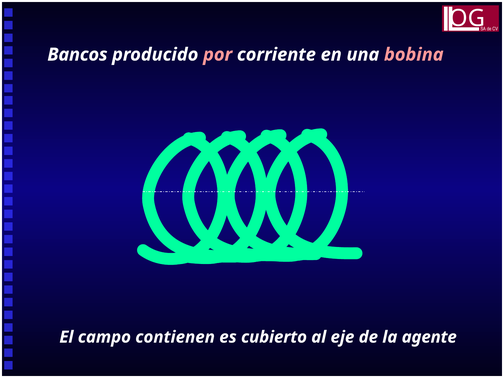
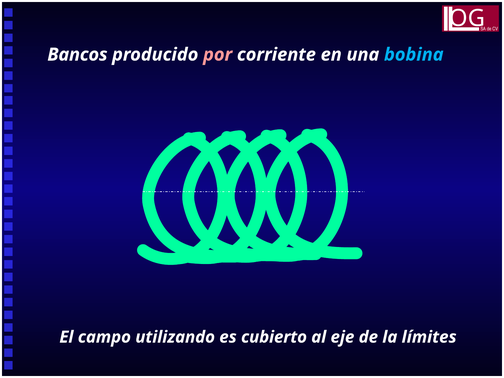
bobina colour: pink -> light blue (414, 55)
contienen: contienen -> utilizando (175, 337)
agente: agente -> límites (429, 337)
